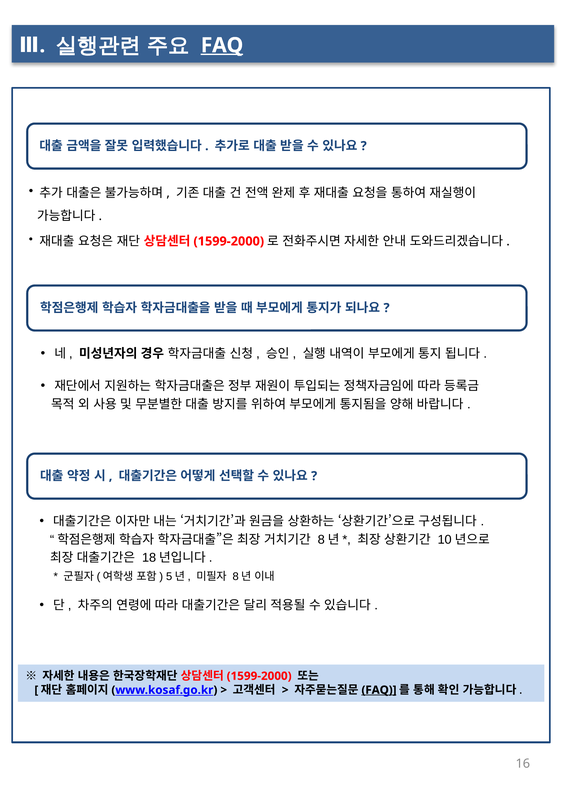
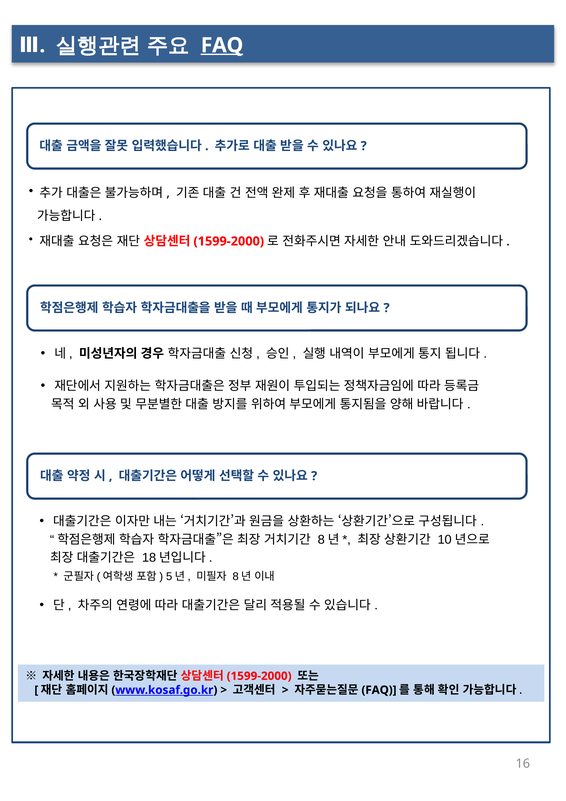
FAQ underline: present -> none (379, 690)
